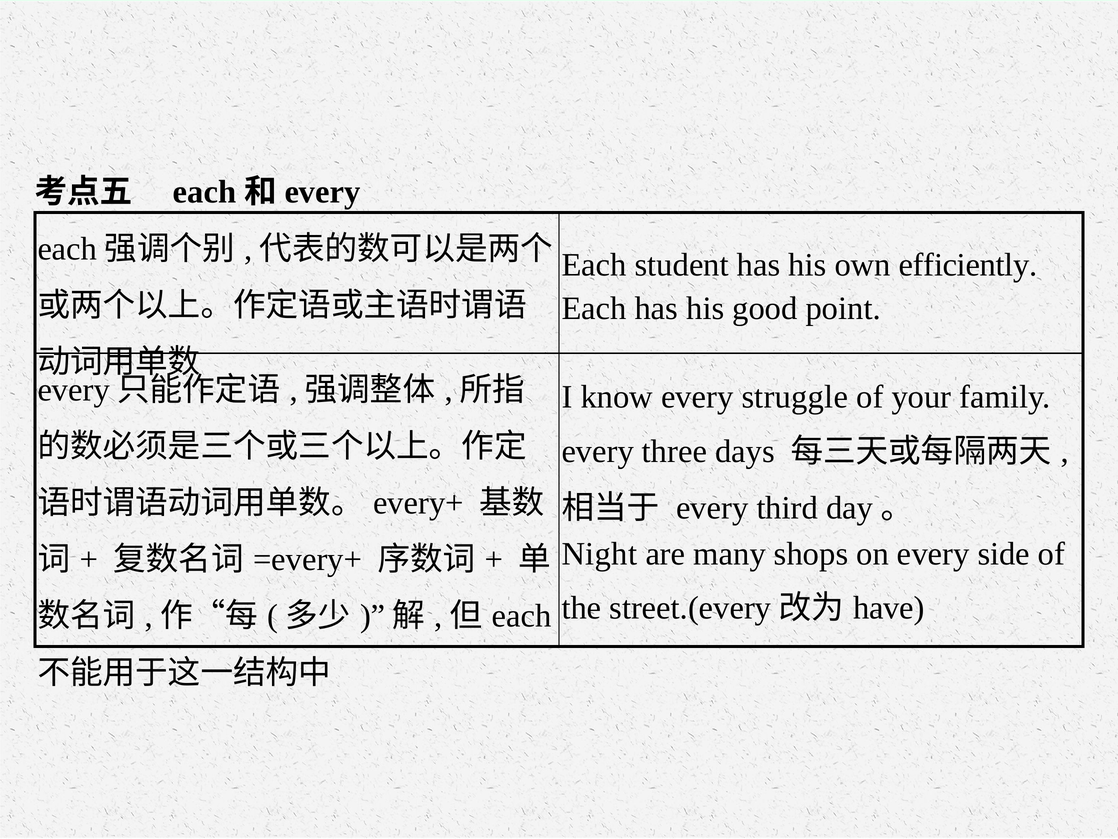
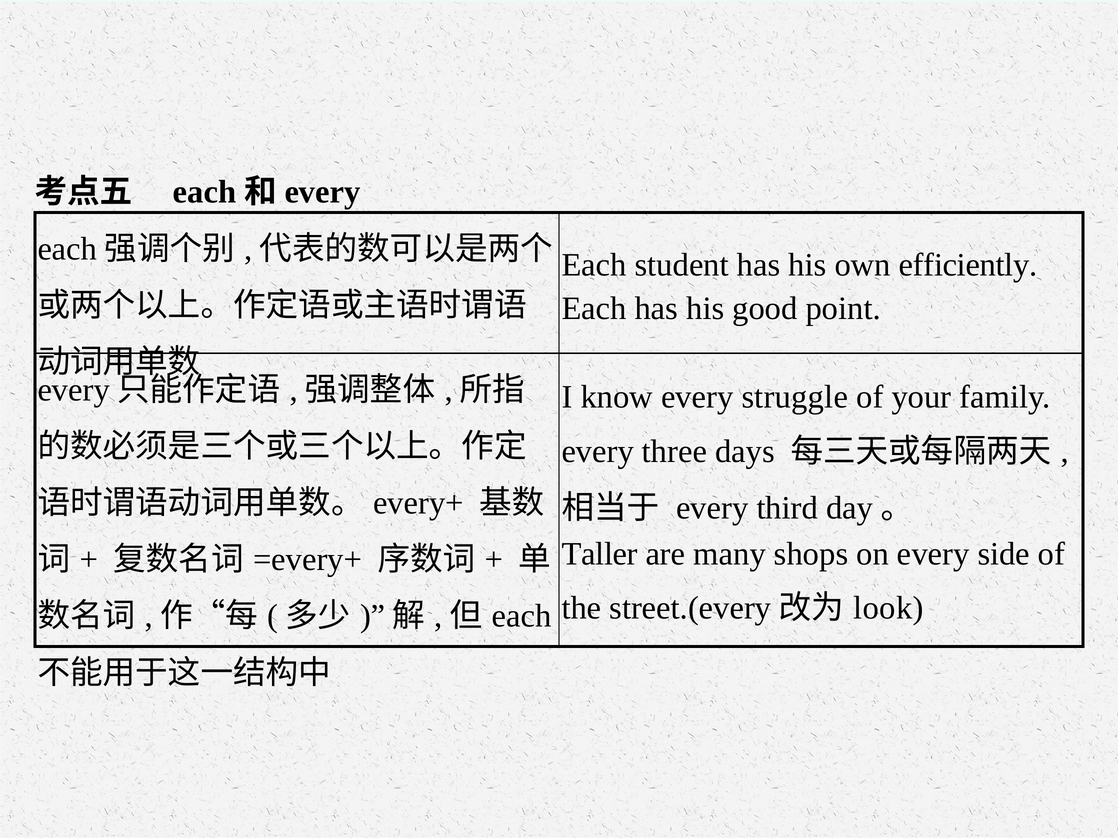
Night: Night -> Taller (600, 553)
have: have -> look (889, 608)
